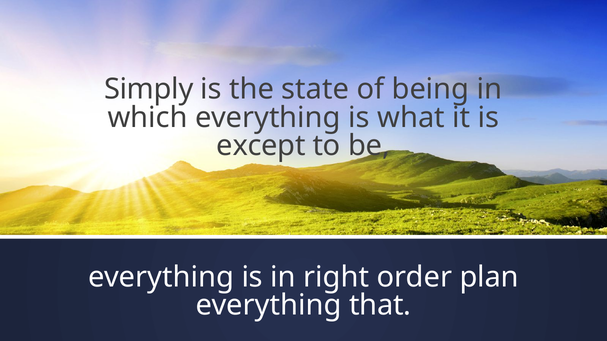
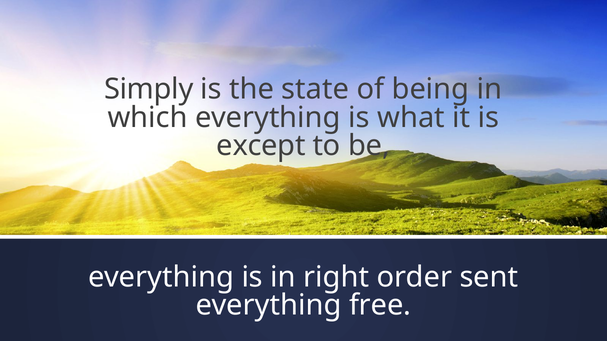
plan: plan -> sent (489, 277)
that: that -> free (380, 306)
